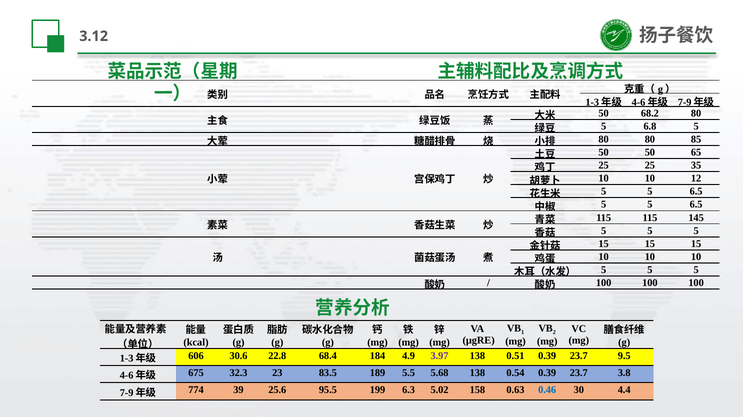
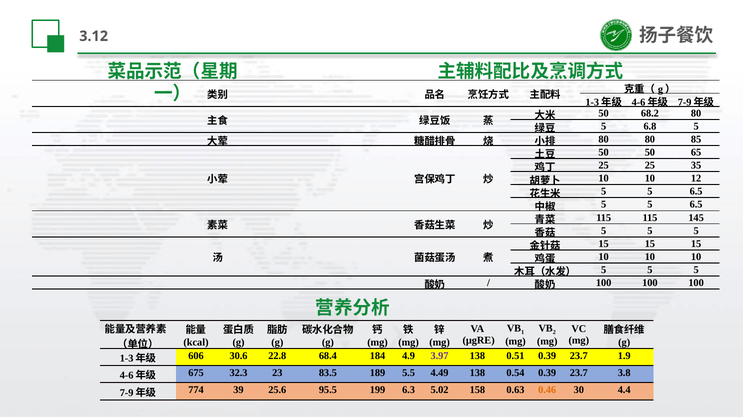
9.5: 9.5 -> 1.9 (624, 356)
5.68: 5.68 -> 4.49 (440, 373)
0.46 colour: blue -> orange (547, 390)
